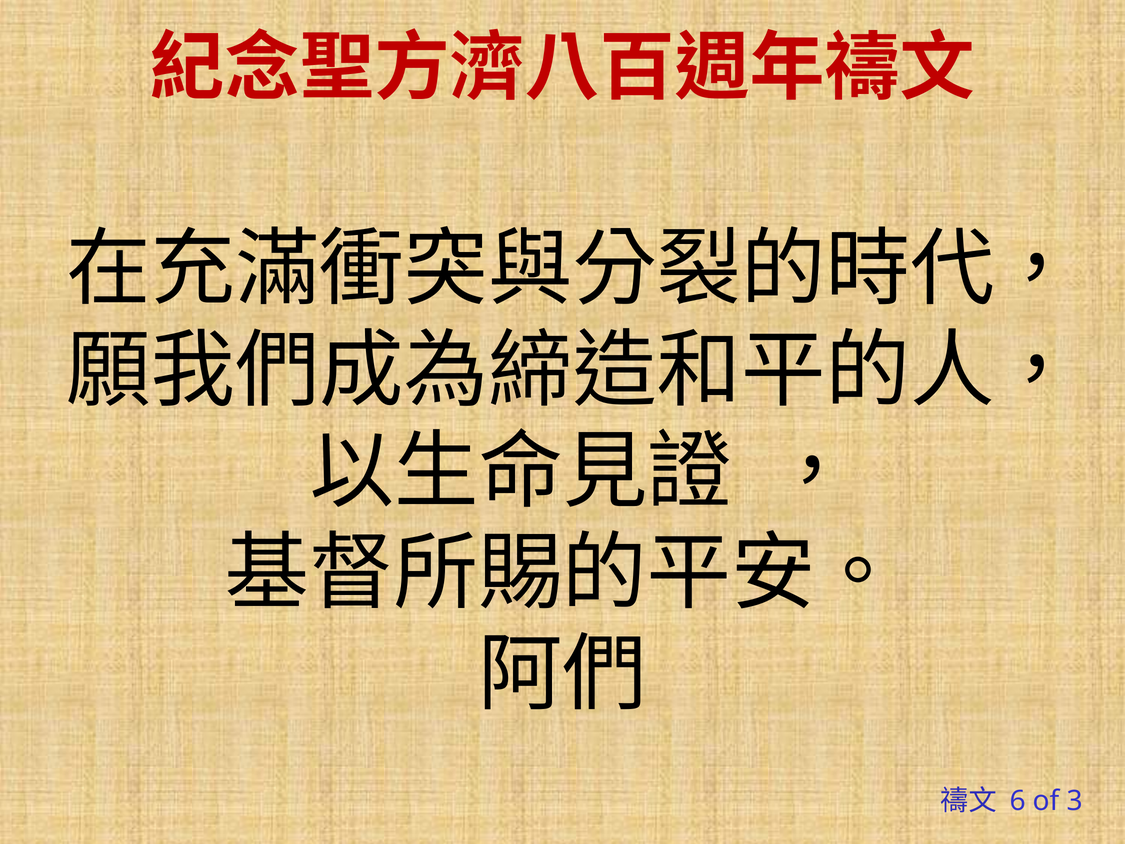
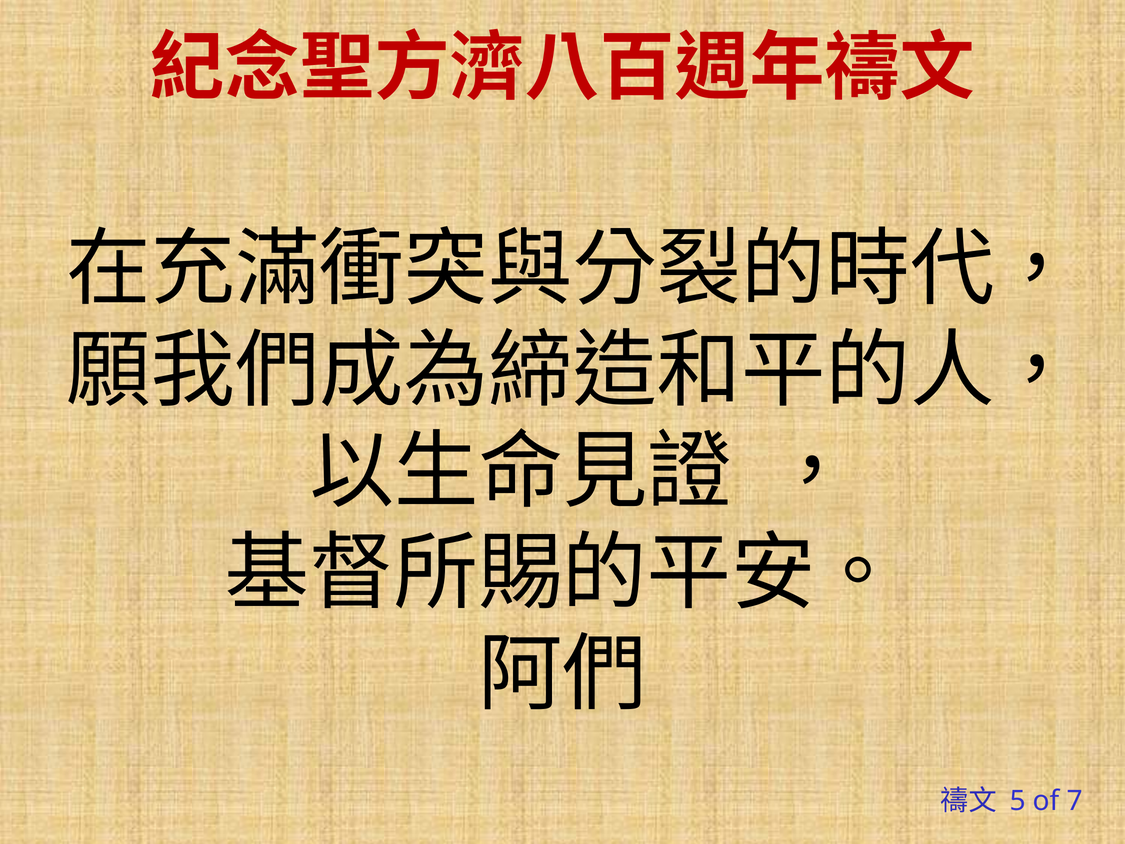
6: 6 -> 5 (1018, 801)
3: 3 -> 7 (1075, 801)
